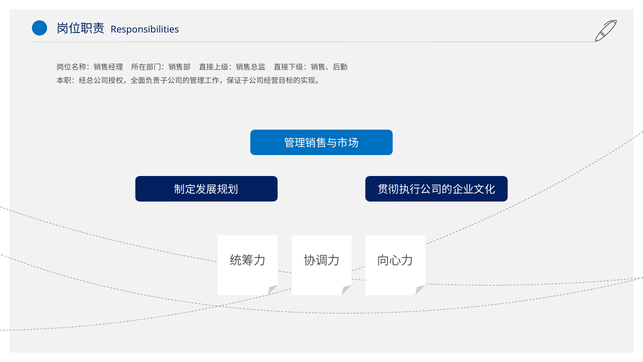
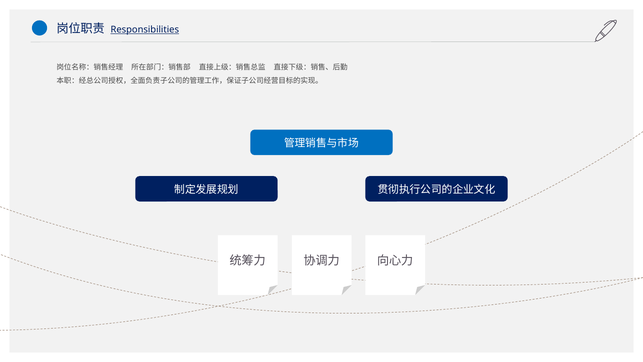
Responsibilities underline: none -> present (145, 29)
